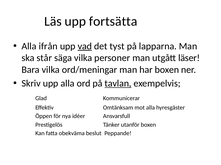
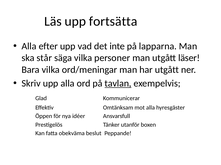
ifrån: ifrån -> efter (48, 46)
vad underline: present -> none (85, 46)
tyst: tyst -> inte (117, 46)
har boxen: boxen -> utgått (167, 70)
